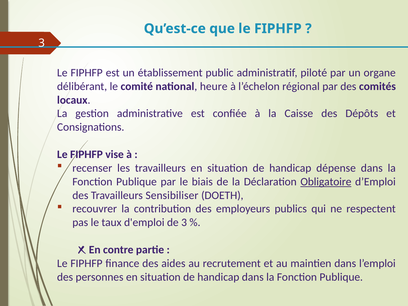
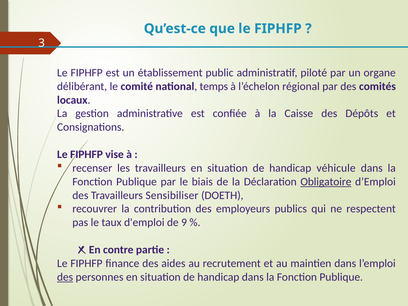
heure: heure -> temps (214, 86)
dépense: dépense -> véhicule (336, 168)
de 3: 3 -> 9 (184, 223)
des underline: none -> present (65, 277)
